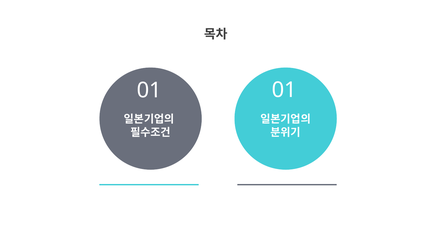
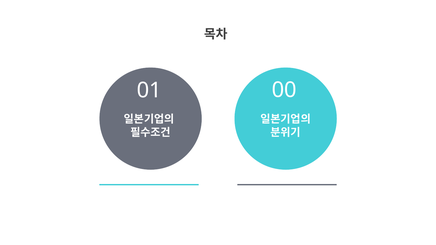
01 01: 01 -> 00 (284, 90)
